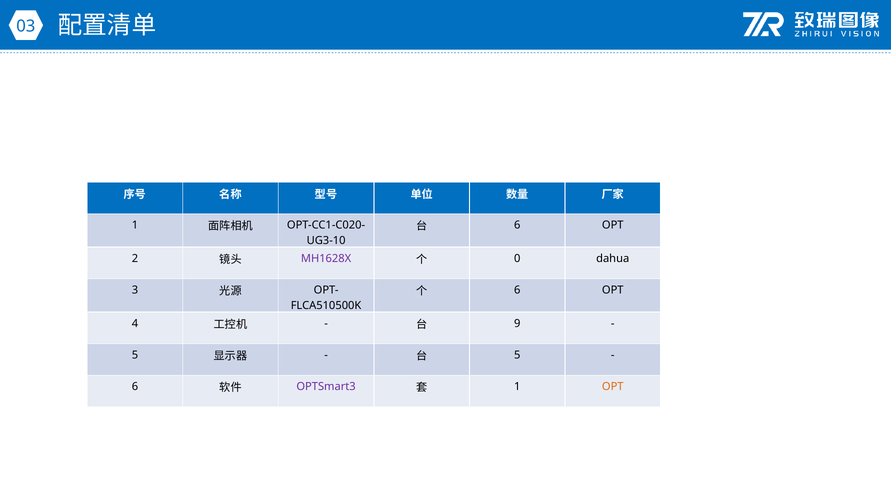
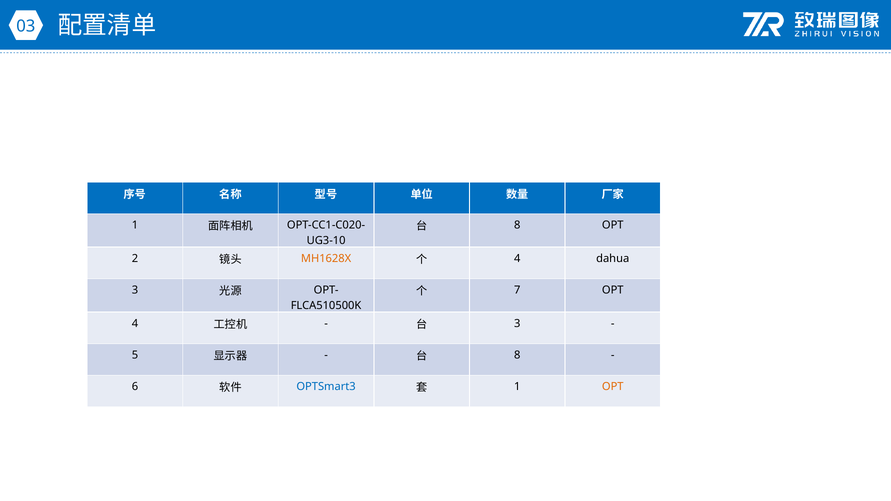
6: 6 -> 8 (517, 225)
MH1628X colour: purple -> orange (326, 259)
0: 0 -> 4 (517, 259)
6: 6 -> 7 (517, 290)
9: 9 -> 3 (517, 324)
5: 5 -> 8 (517, 355)
OPTSmart3 colour: purple -> blue (326, 387)
